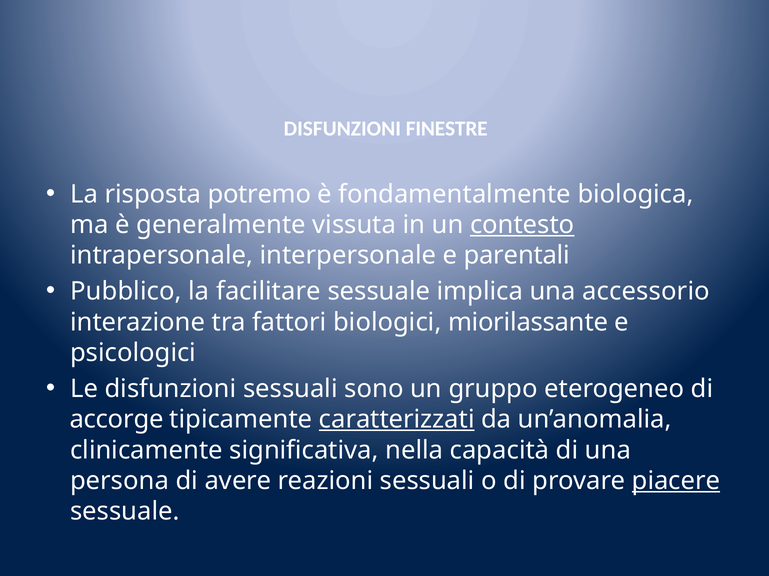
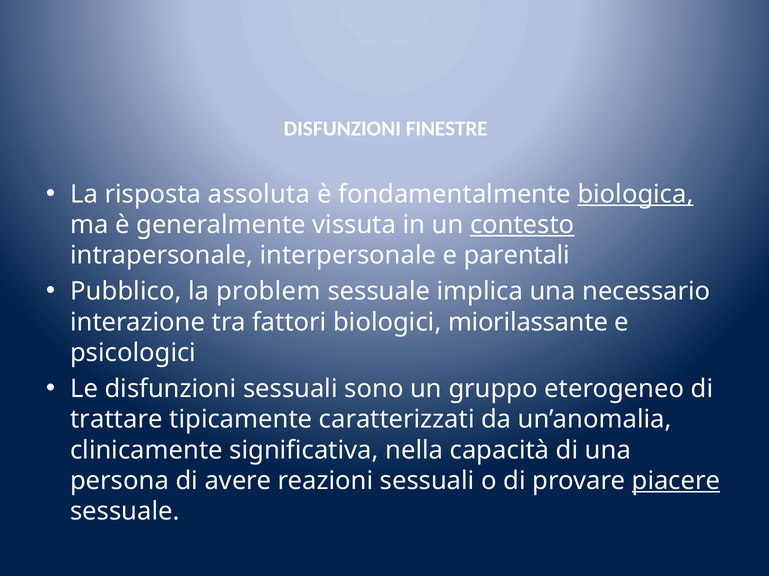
potremo: potremo -> assoluta (259, 194)
biologica underline: none -> present (636, 194)
facilitare: facilitare -> problem (268, 292)
accessorio: accessorio -> necessario (646, 292)
accorge: accorge -> trattare (116, 420)
caratterizzati underline: present -> none (397, 420)
